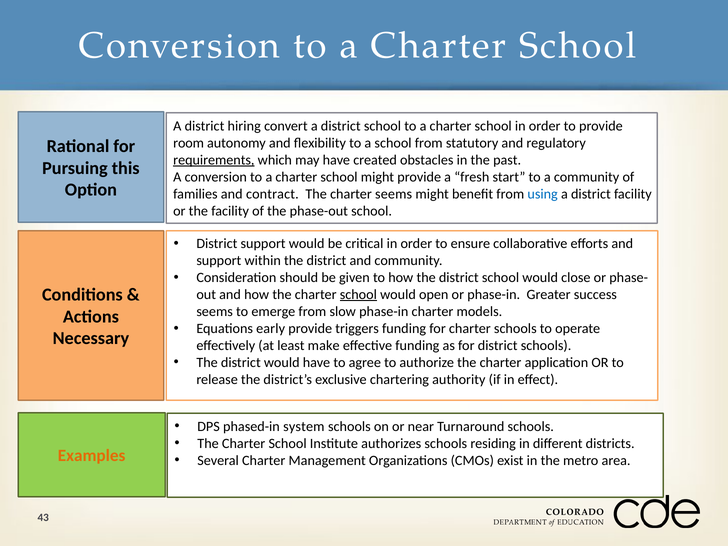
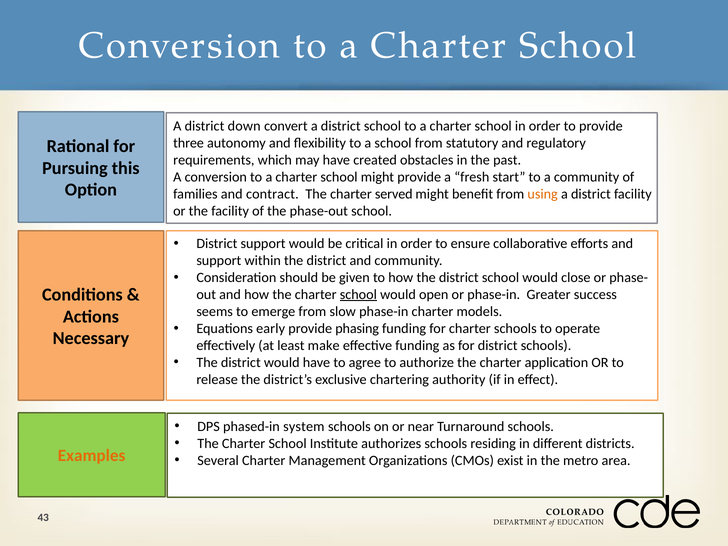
hiring: hiring -> down (244, 126)
room: room -> three (189, 143)
requirements underline: present -> none (214, 160)
charter seems: seems -> served (394, 194)
using colour: blue -> orange (543, 194)
triggers: triggers -> phasing (357, 329)
